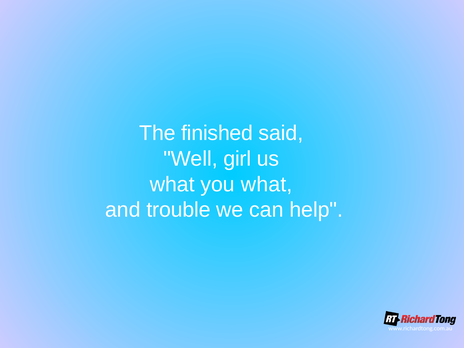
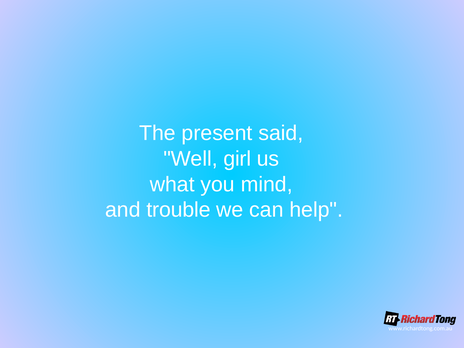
finished: finished -> present (217, 133)
you what: what -> mind (267, 184)
